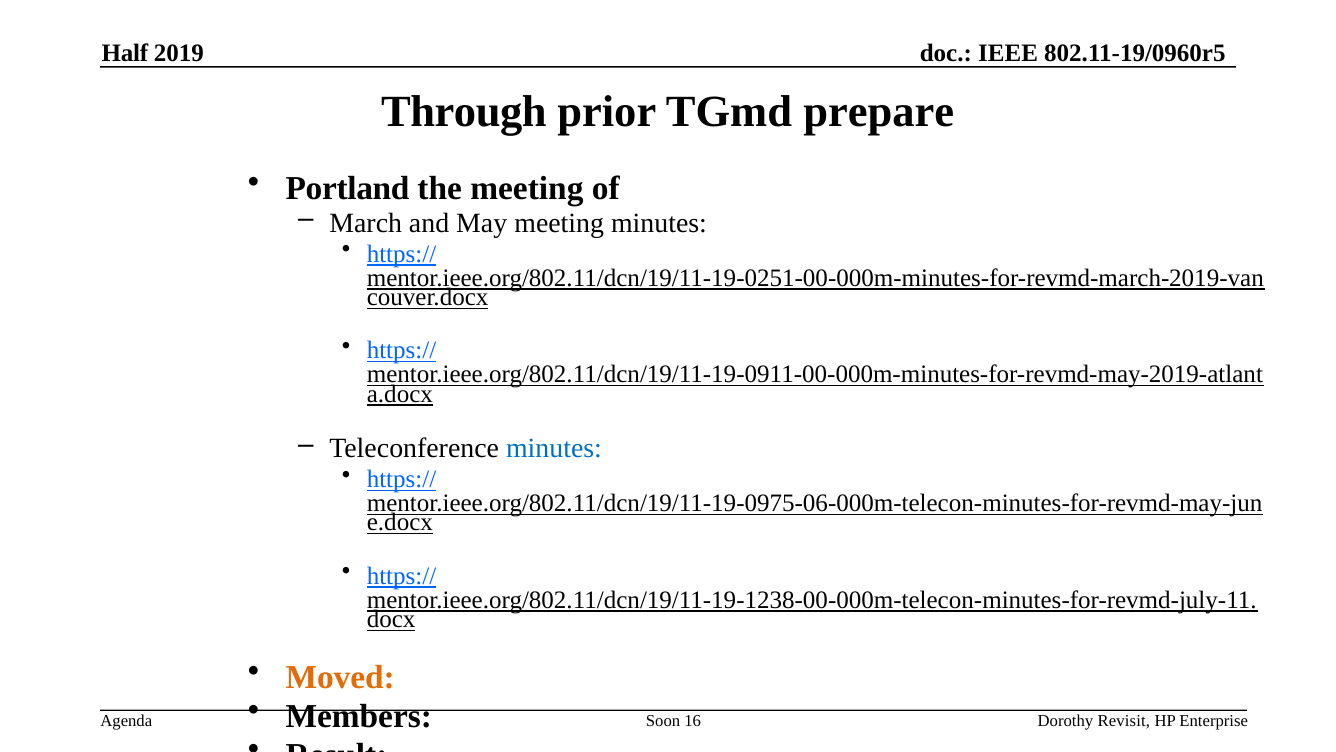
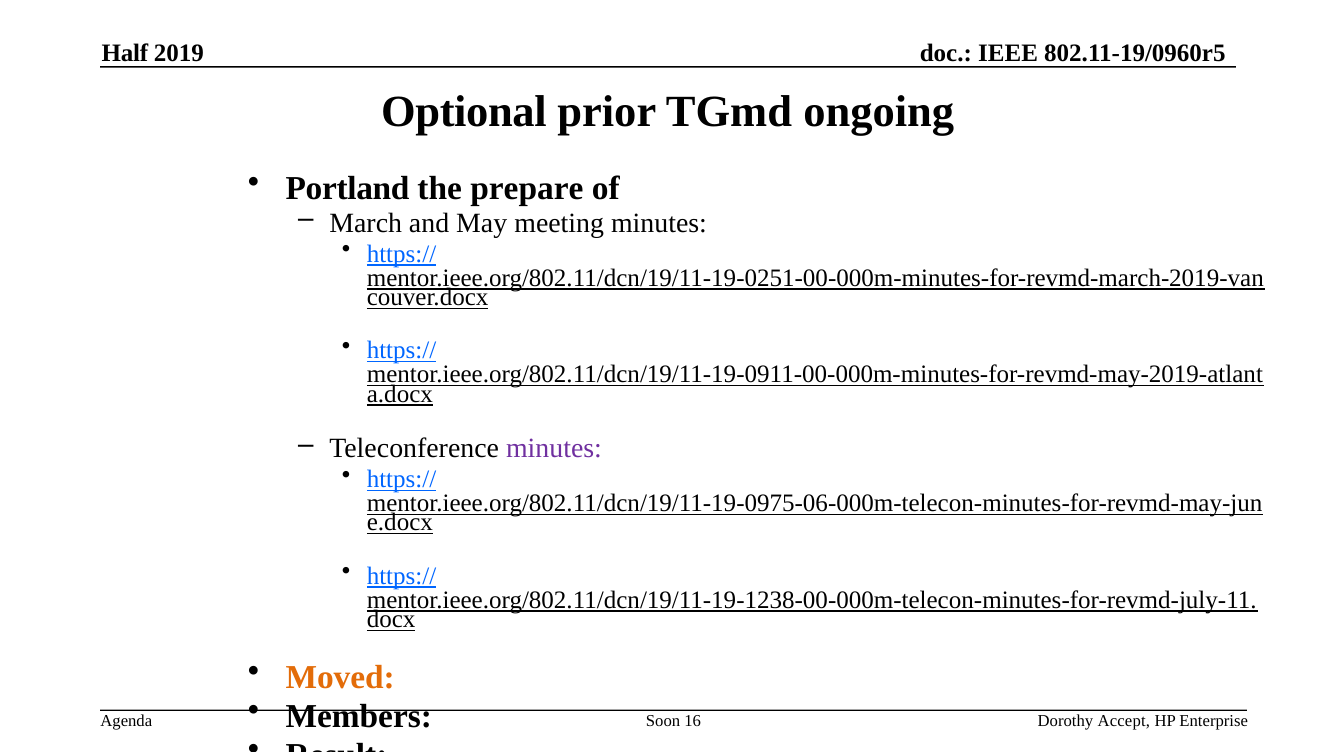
Through: Through -> Optional (464, 112)
prepare: prepare -> ongoing (879, 112)
the meeting: meeting -> prepare (527, 188)
minutes colour: blue -> purple (554, 448)
Revisit: Revisit -> Accept (1124, 721)
